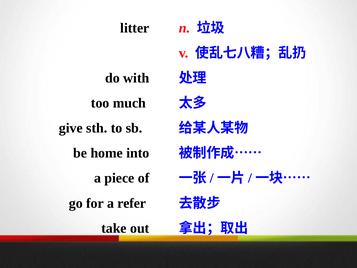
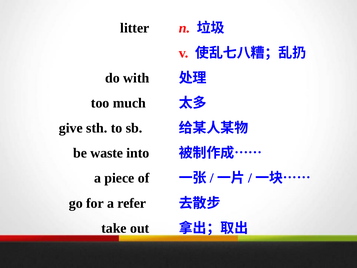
home: home -> waste (107, 153)
